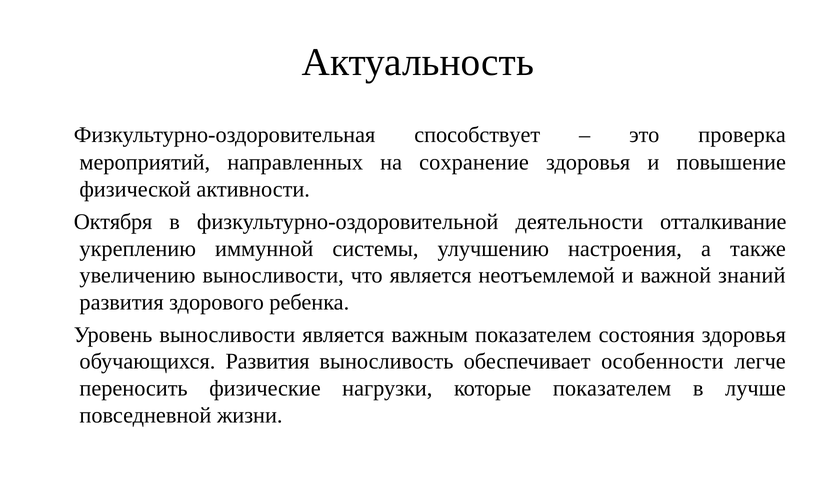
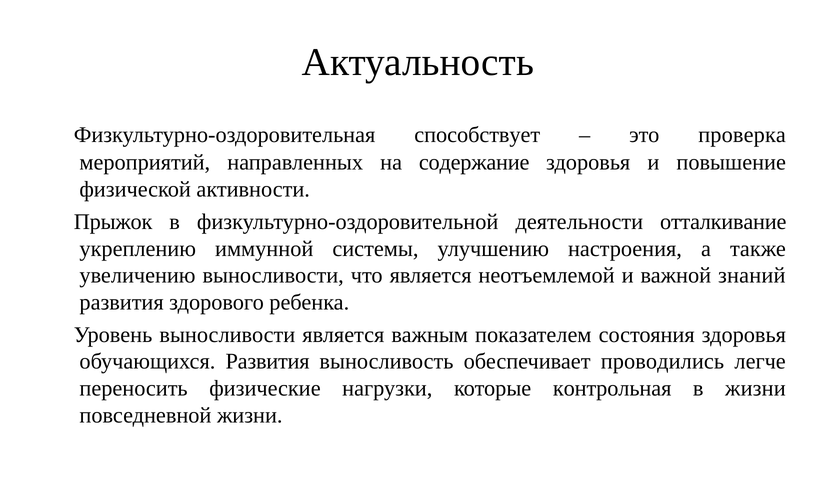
сохранение: сохранение -> содержание (474, 162)
Октября: Октября -> Прыжок (113, 222)
особенности: особенности -> проводились (662, 361)
которые показателем: показателем -> контрольная (612, 388)
в лучше: лучше -> жизни (755, 388)
